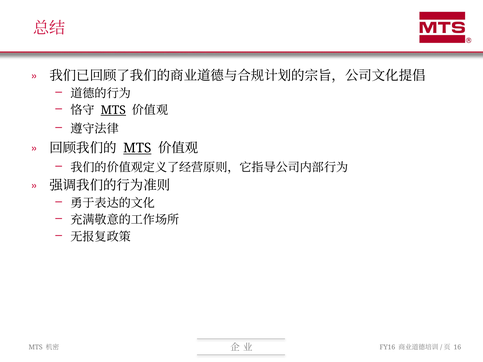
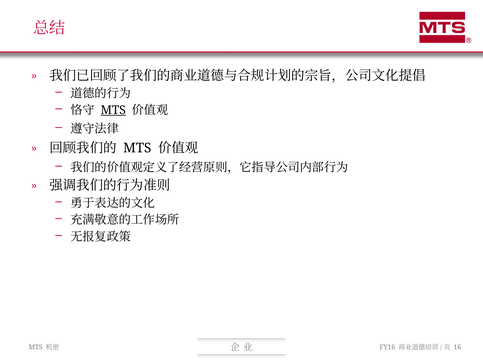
MTS underline: present -> none (137, 148)
